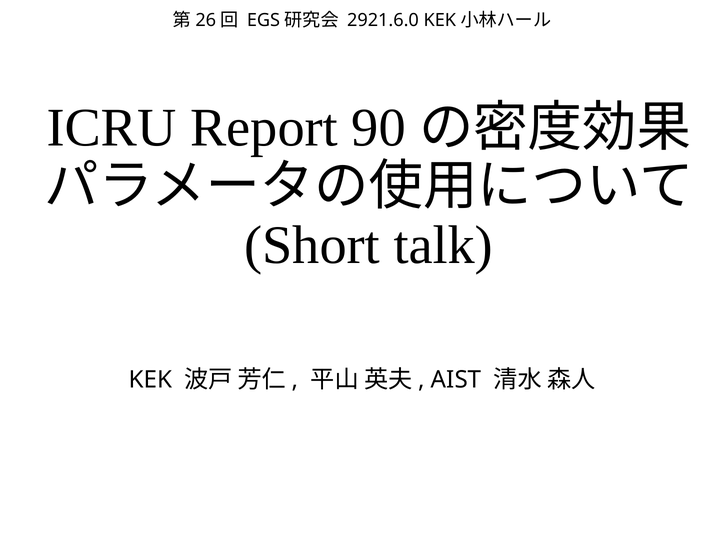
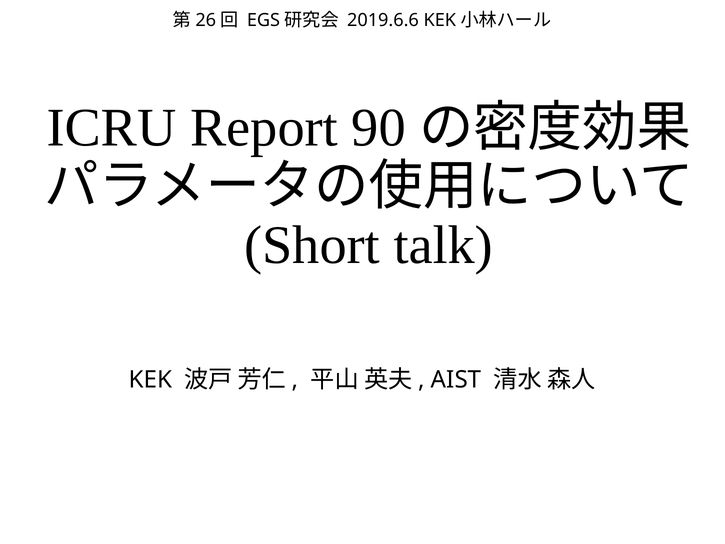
2921.6.0: 2921.6.0 -> 2019.6.6 (383, 20)
